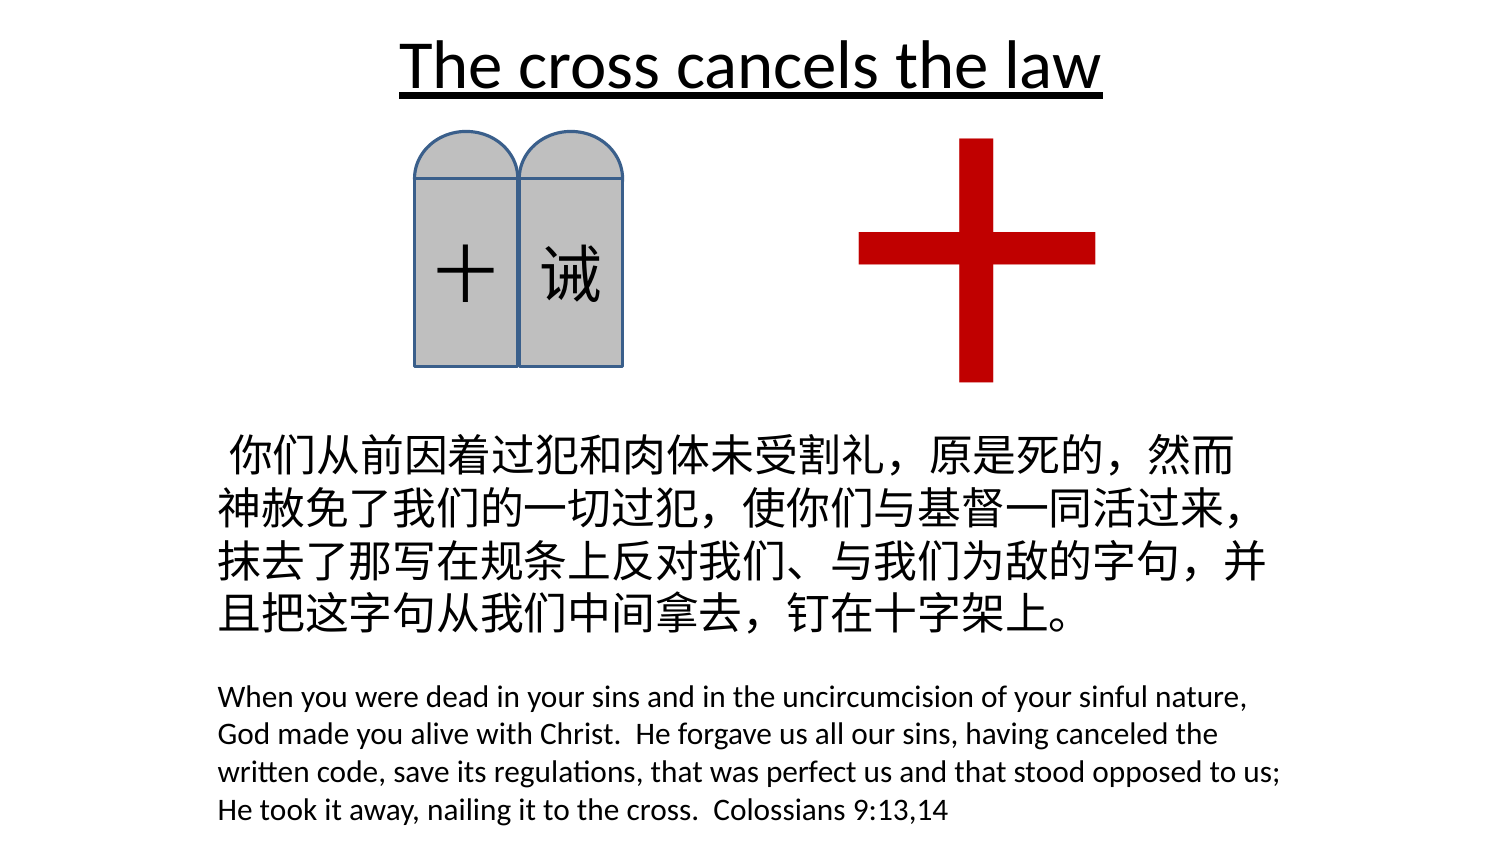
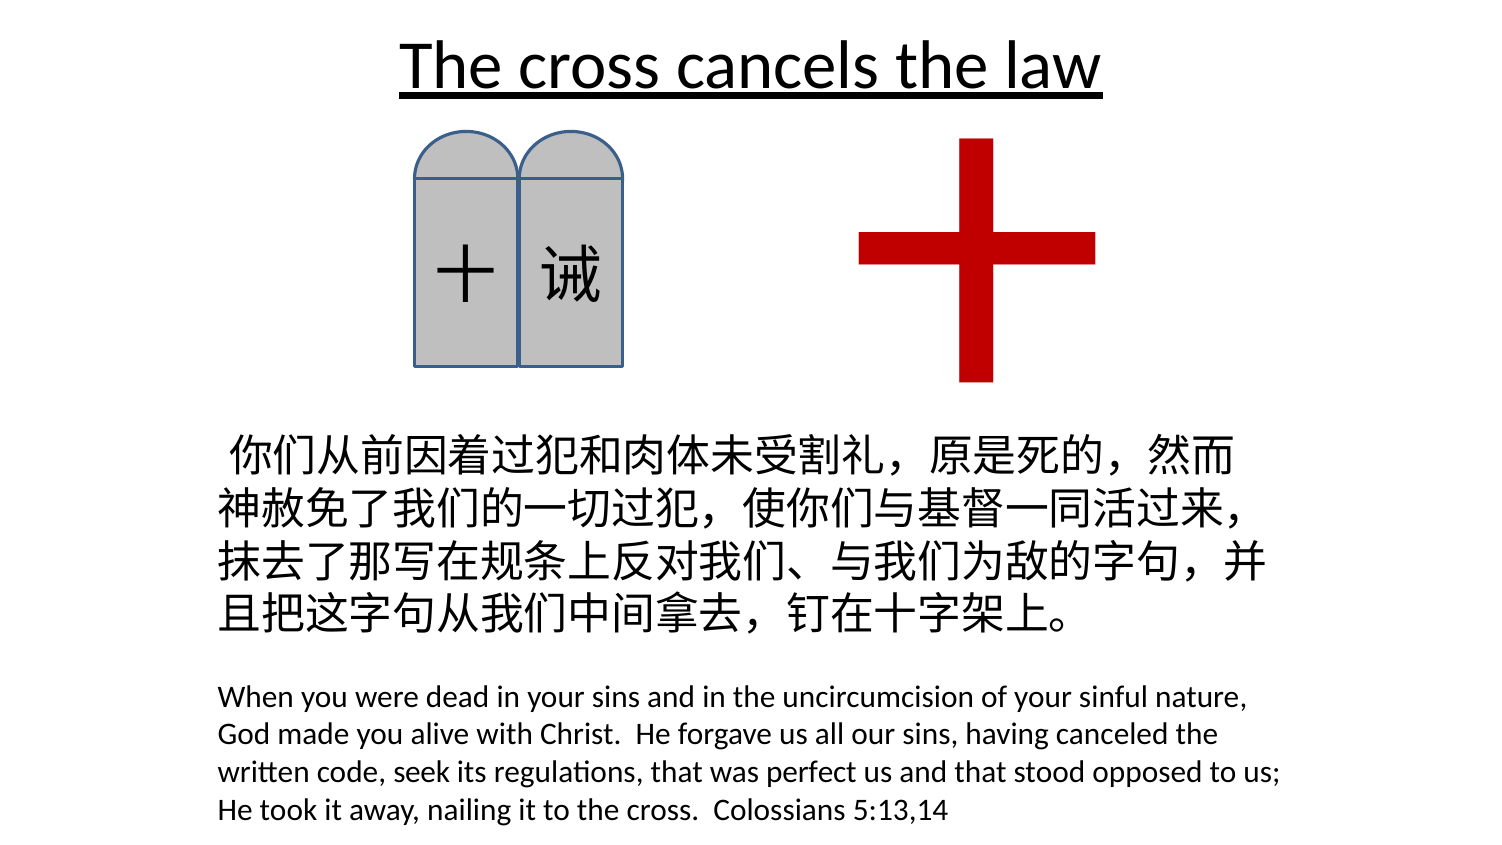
save: save -> seek (422, 772)
9:13,14: 9:13,14 -> 5:13,14 (901, 810)
